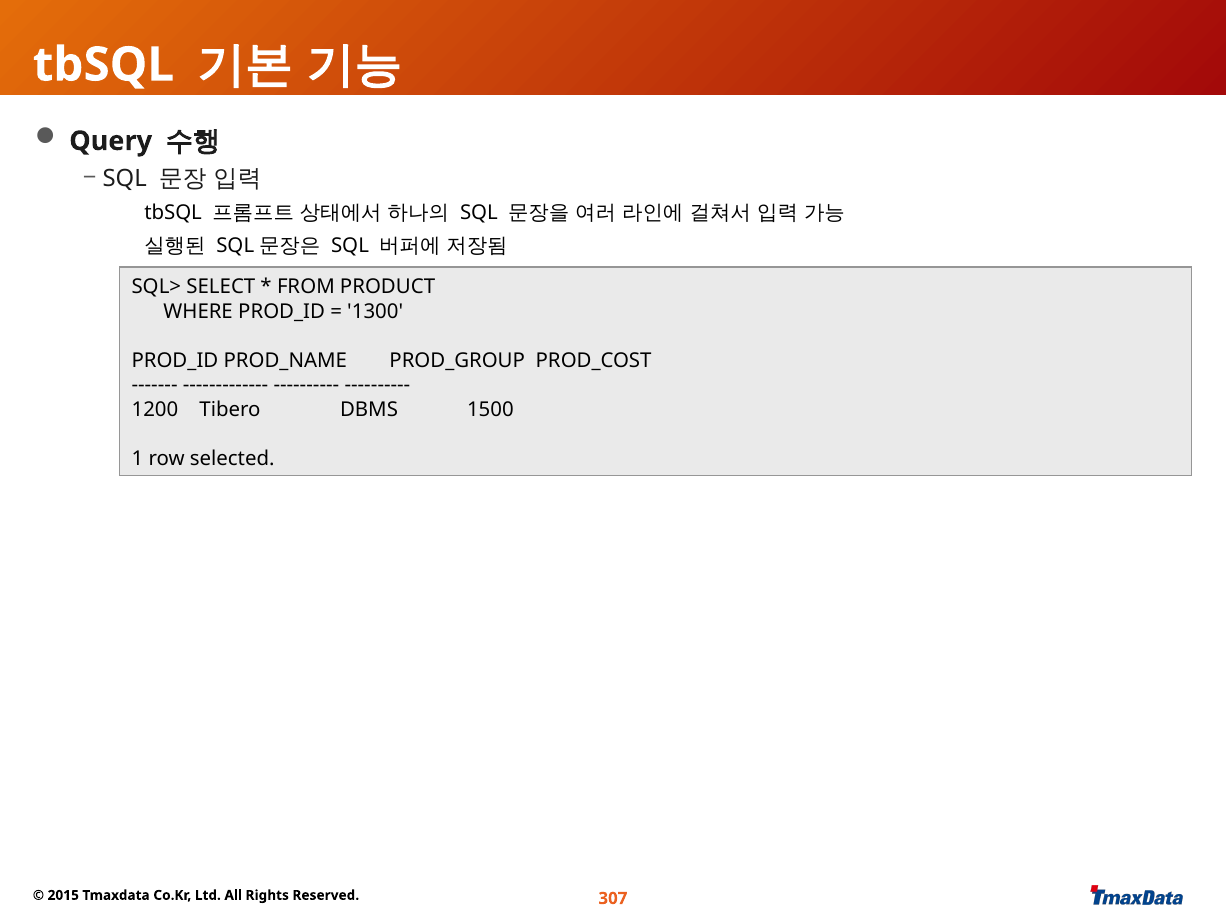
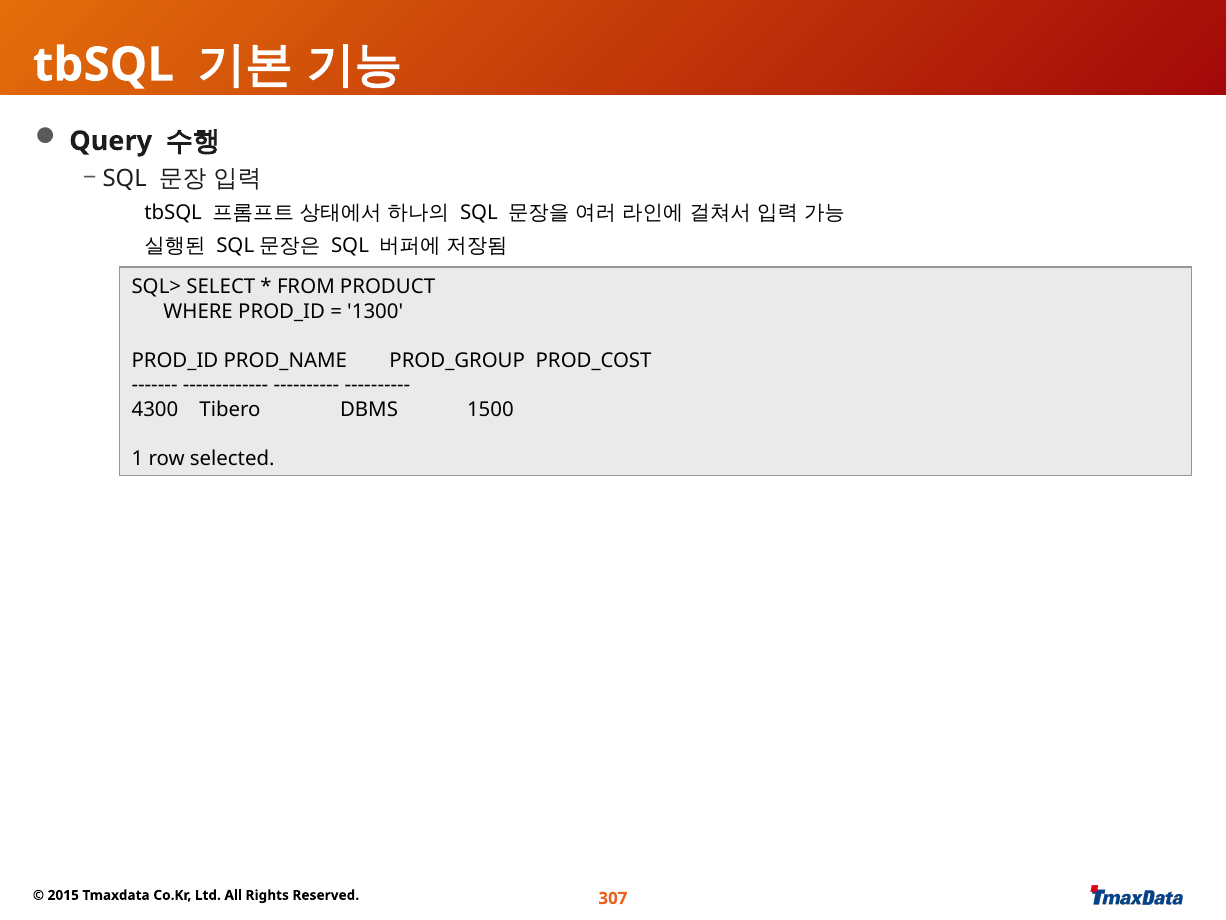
1200: 1200 -> 4300 (155, 409)
